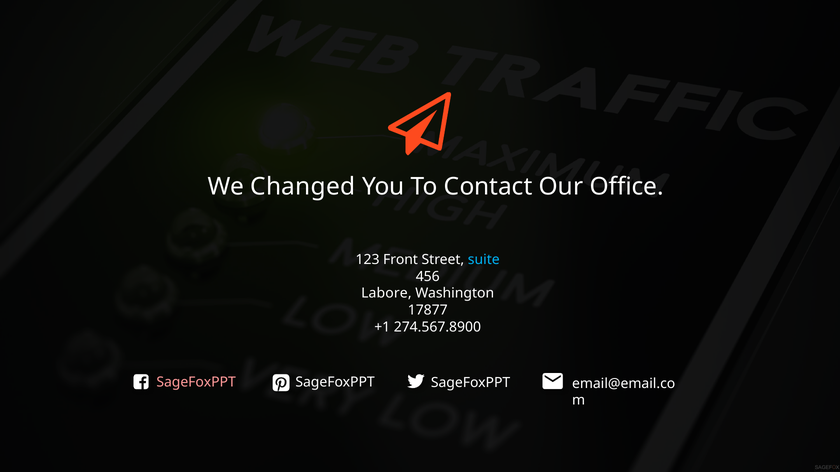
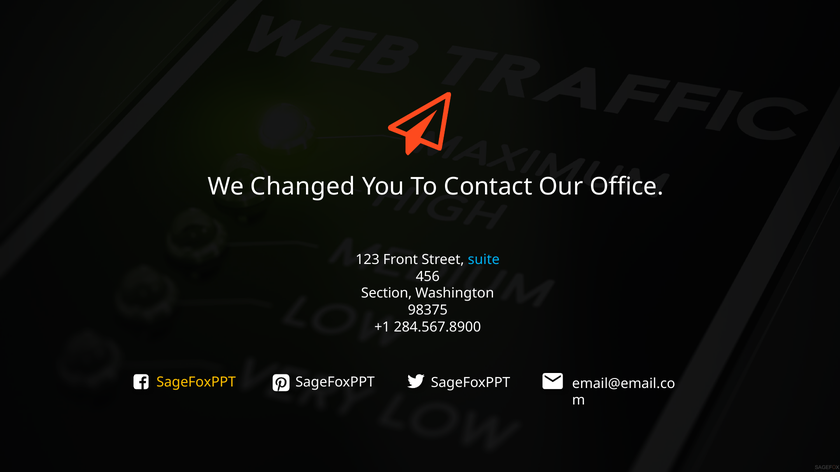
Labore: Labore -> Section (387, 294)
17877: 17877 -> 98375 (428, 310)
274.567.8900: 274.567.8900 -> 284.567.8900 (437, 327)
SageFoxPPT colour: pink -> yellow (196, 382)
